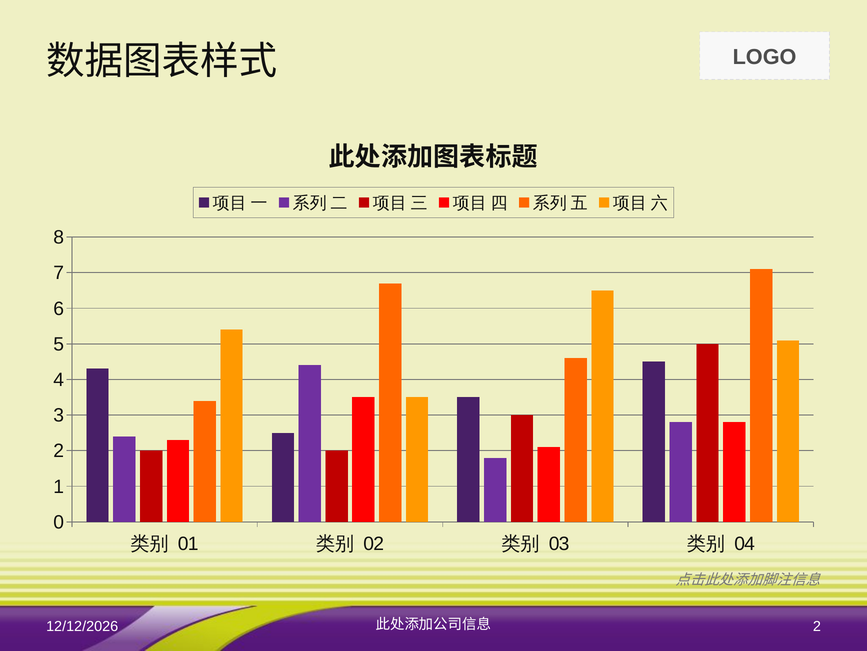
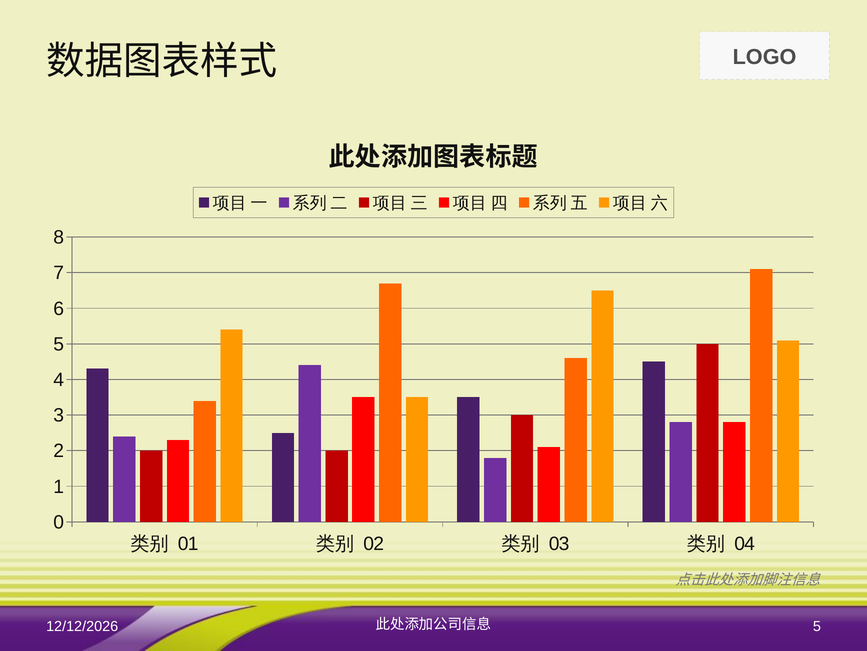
2: 2 -> 5 (817, 626)
